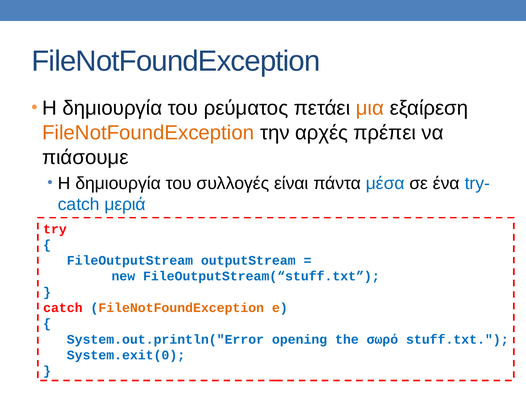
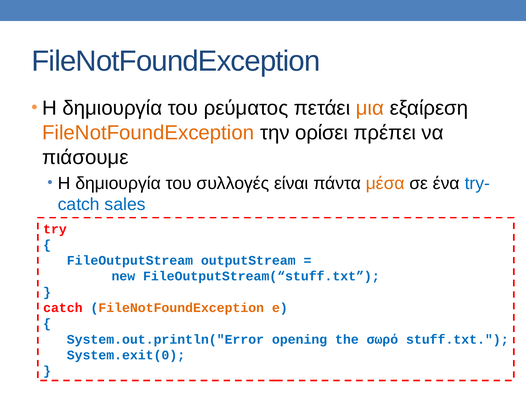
αρχές: αρχές -> ορίσει (322, 133)
μέσα colour: blue -> orange (385, 184)
μεριά: μεριά -> sales (125, 205)
